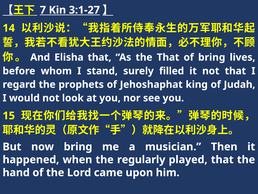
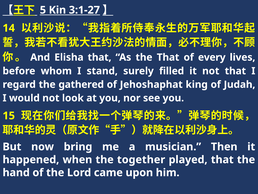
7: 7 -> 5 (43, 10)
of bring: bring -> every (212, 57)
prophets: prophets -> gathered (81, 84)
regularly: regularly -> together (141, 159)
